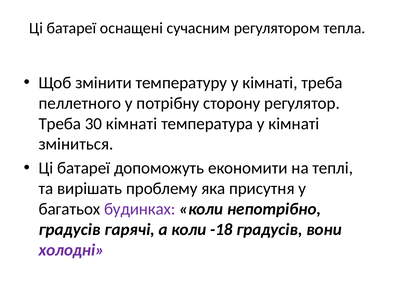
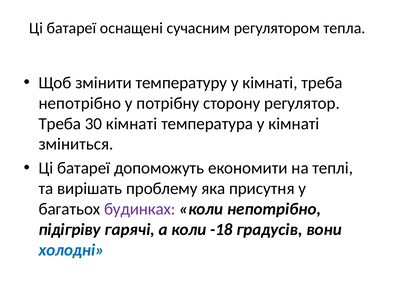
пеллетного: пеллетного -> непотрібно (80, 103)
градусів: градусів -> підігріву (70, 229)
холодні colour: purple -> blue (71, 249)
